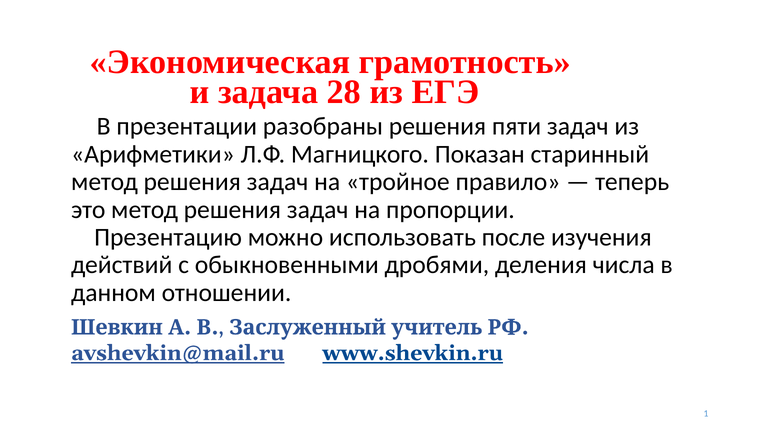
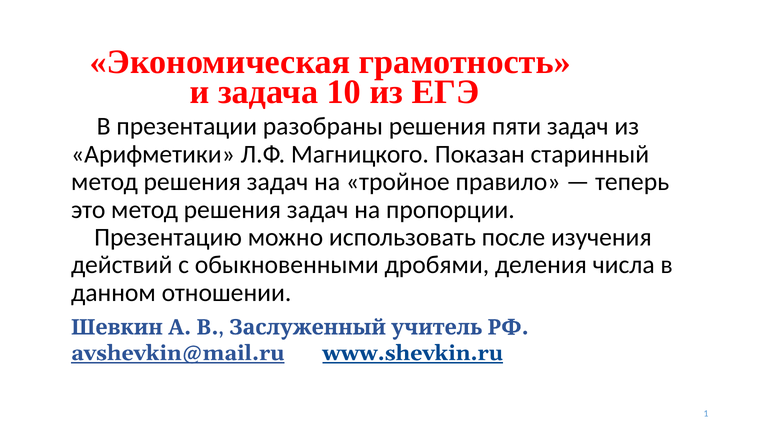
28: 28 -> 10 (344, 92)
